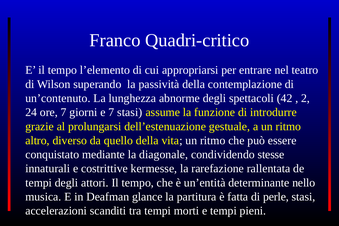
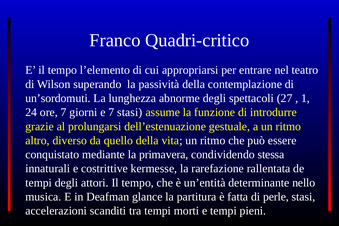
un’contenuto: un’contenuto -> un’sordomuti (58, 98)
42: 42 -> 27 (285, 98)
2: 2 -> 1 (306, 98)
diagonale: diagonale -> primavera (164, 155)
stesse: stesse -> stessa (271, 155)
